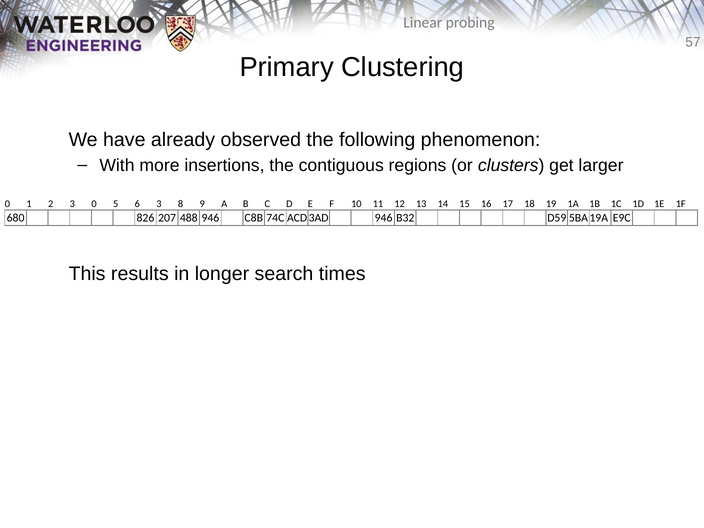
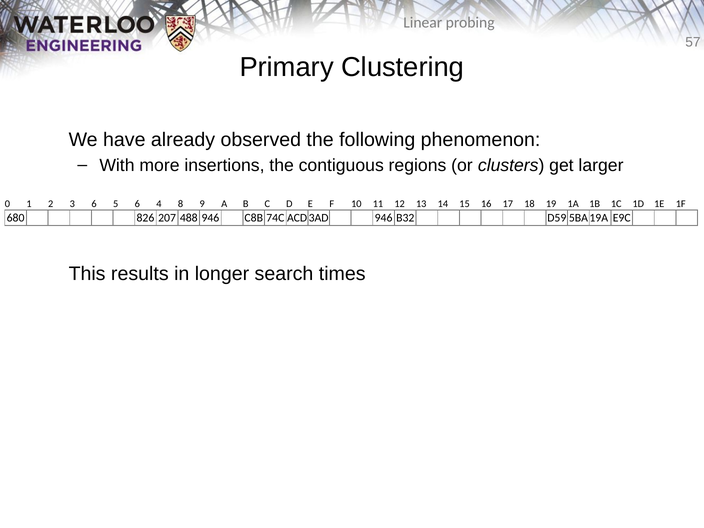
3 0: 0 -> 6 (94, 204)
6 3: 3 -> 4 (159, 204)
